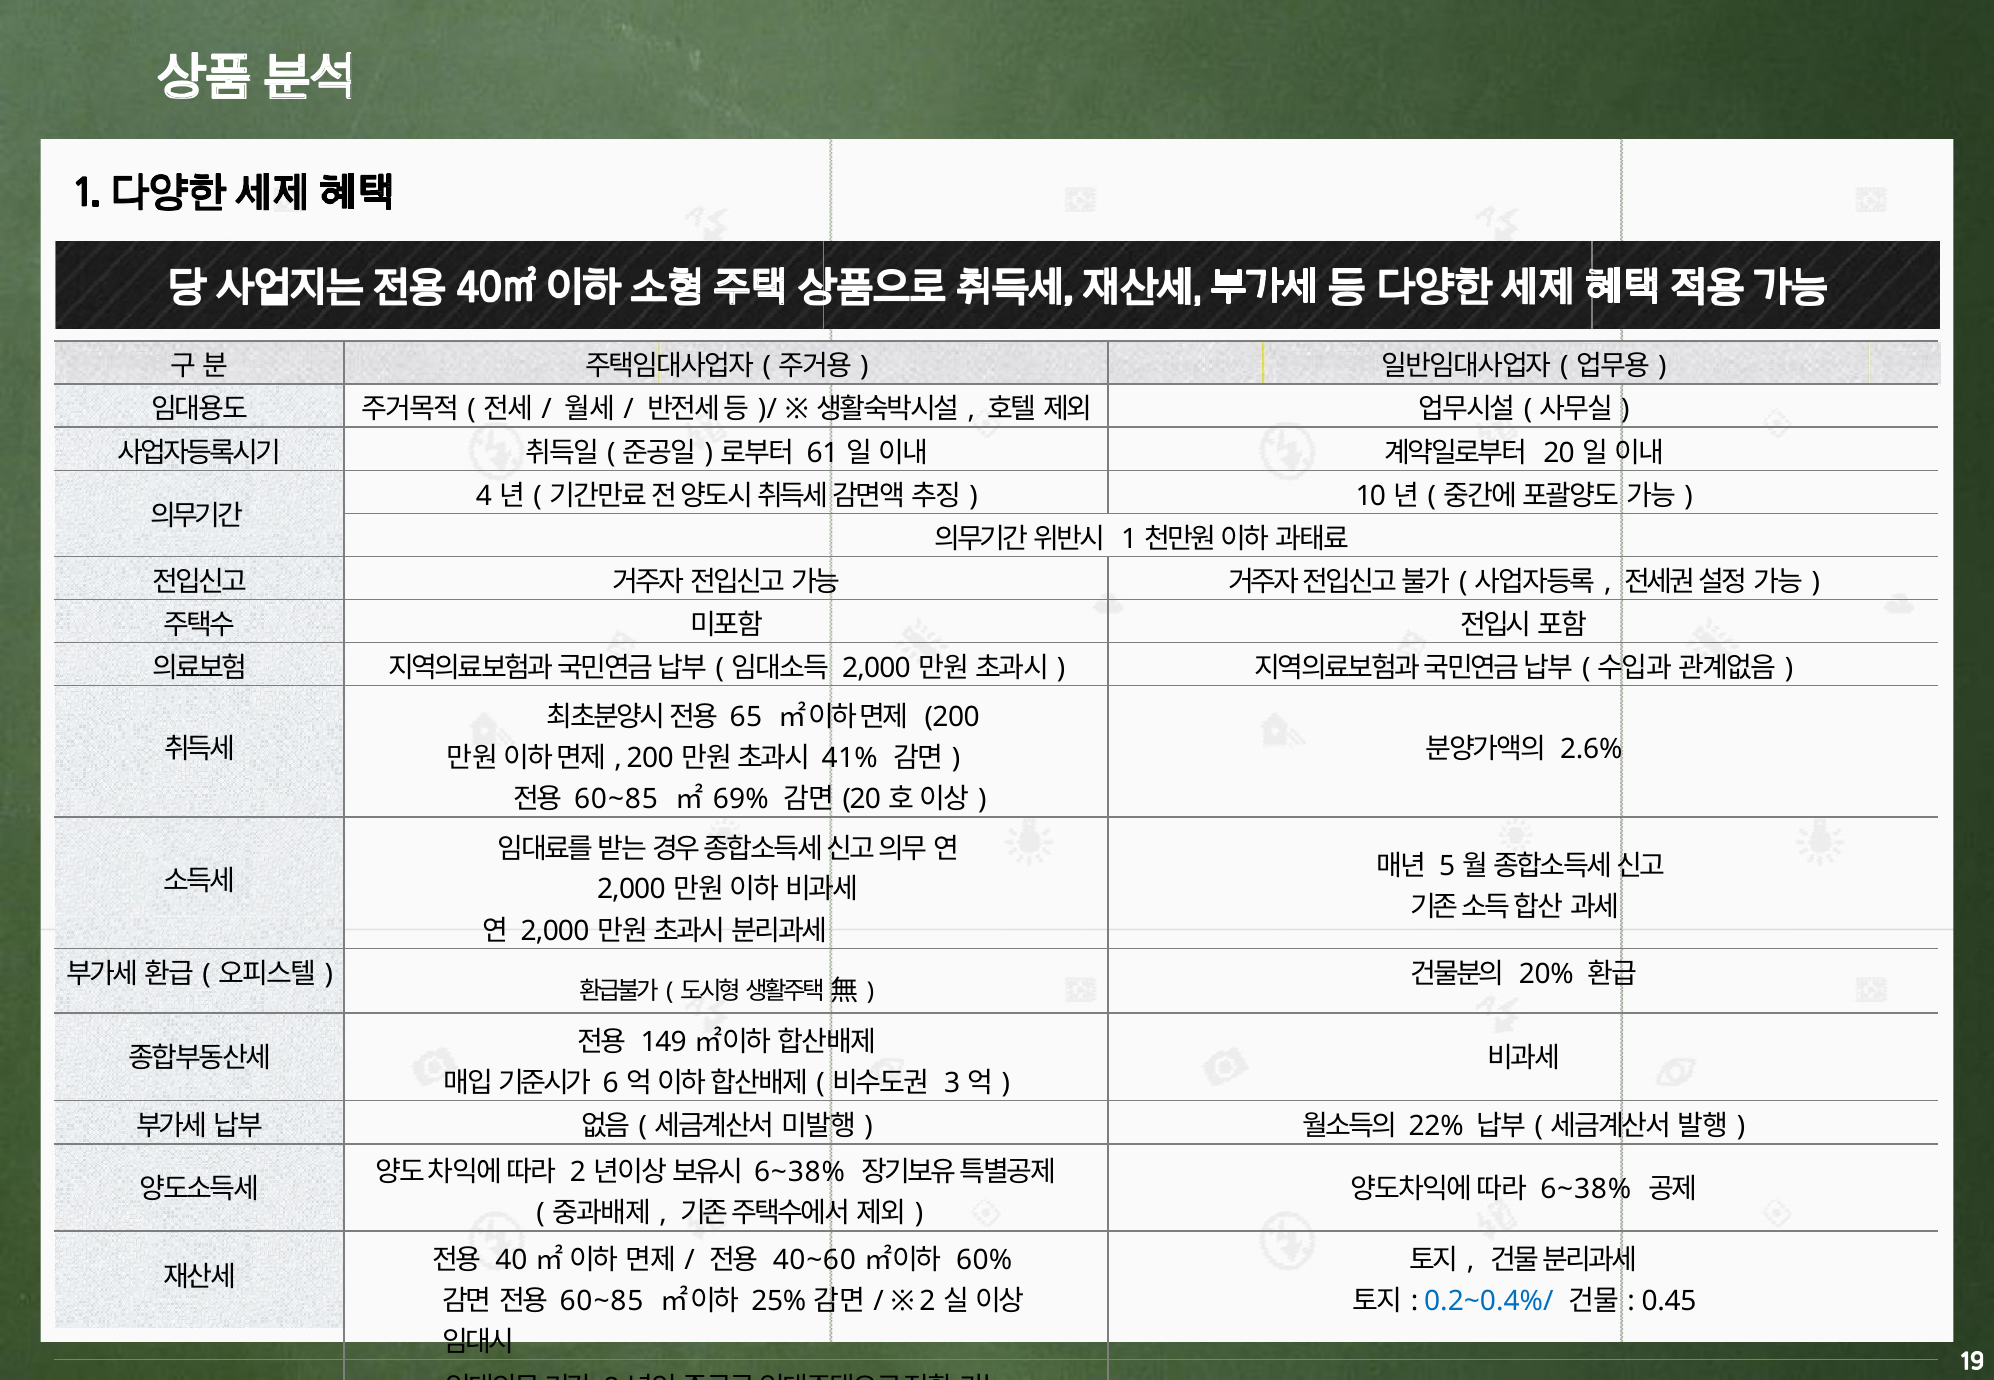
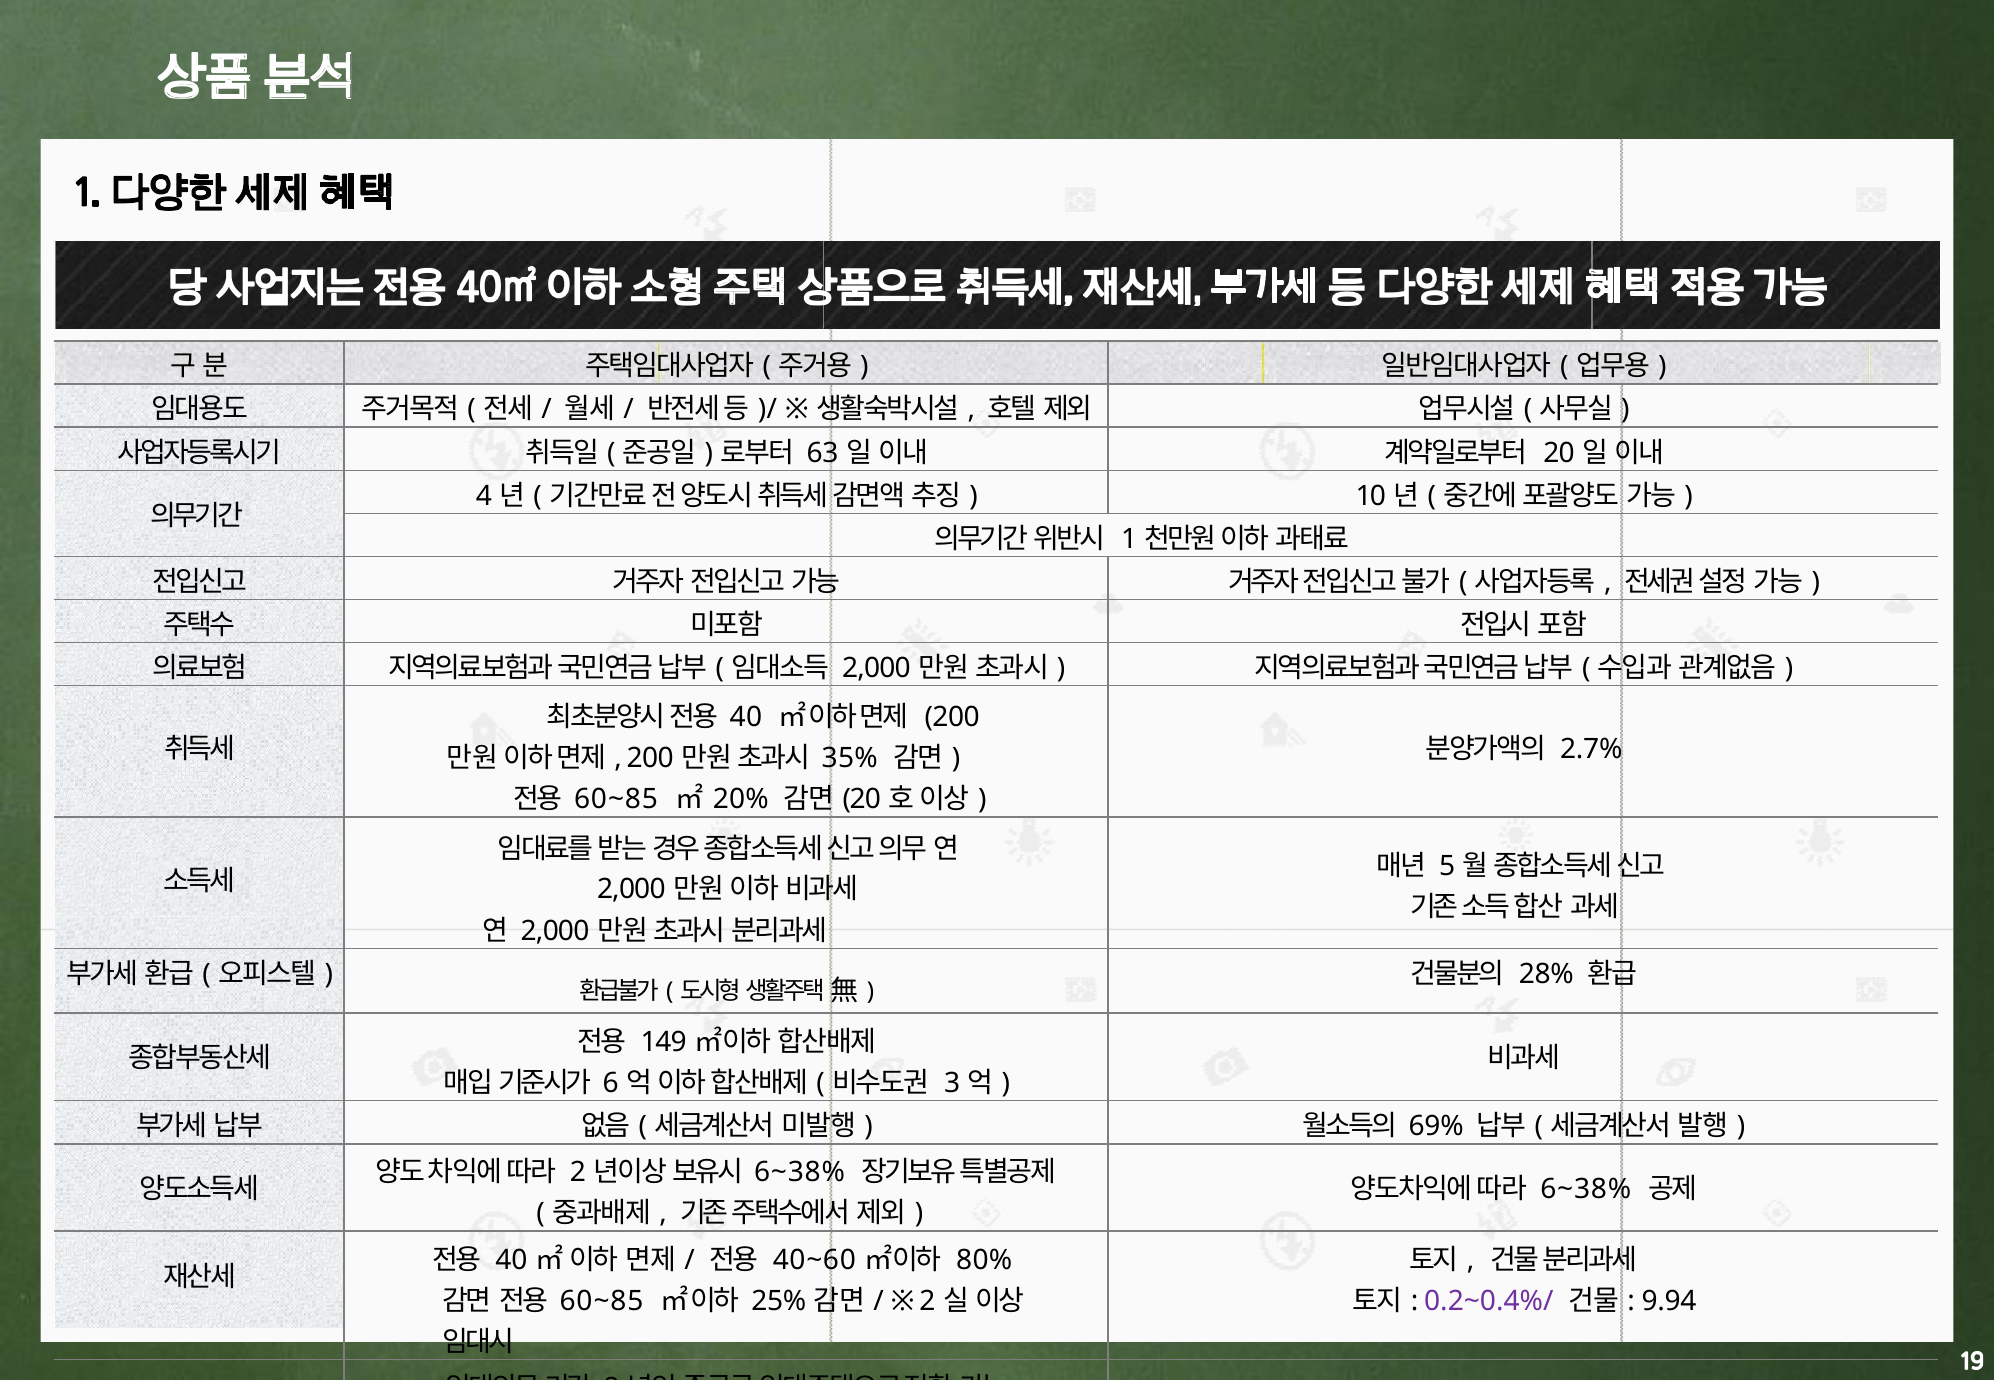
61: 61 -> 63 (823, 453)
65: 65 -> 40 (746, 718)
2.6%: 2.6% -> 2.7% (1591, 750)
41%: 41% -> 35% (850, 759)
69%: 69% -> 20% (741, 800)
20%: 20% -> 28% (1546, 974)
22%: 22% -> 69% (1436, 1126)
60%: 60% -> 80% (984, 1260)
0.2~0.4%/ colour: blue -> purple (1489, 1301)
0.45: 0.45 -> 9.94 (1669, 1301)
